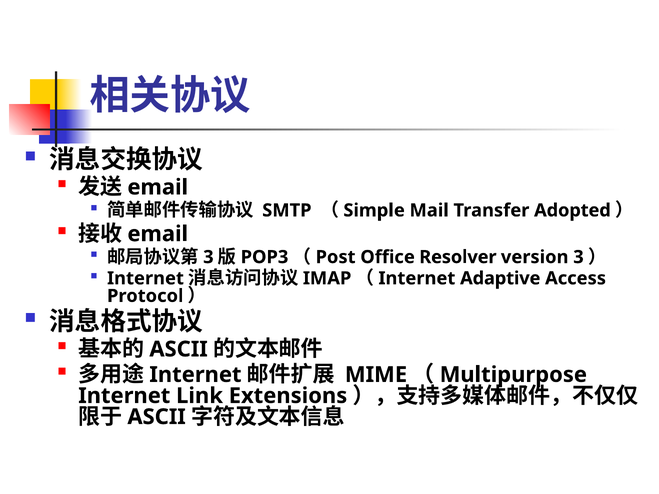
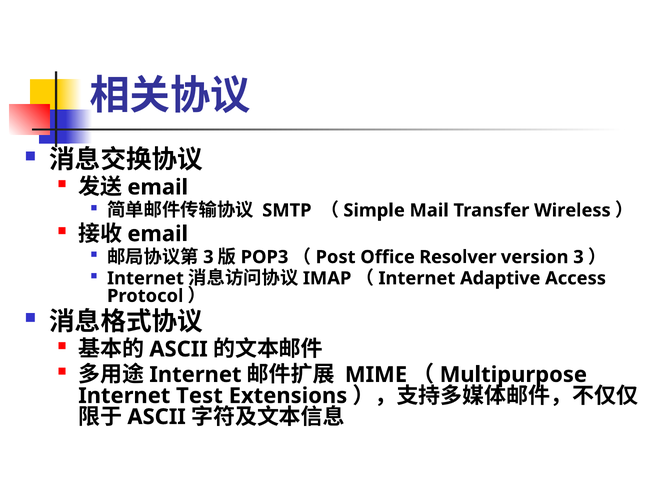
Adopted: Adopted -> Wireless (572, 210)
Link: Link -> Test (199, 396)
